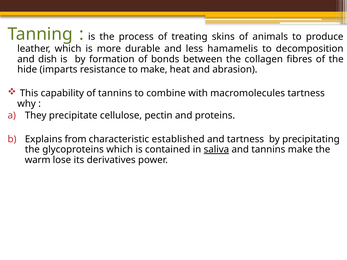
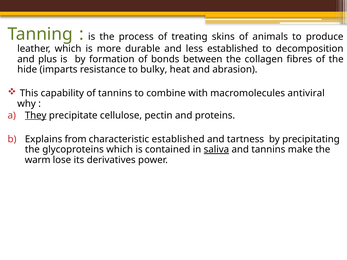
less hamamelis: hamamelis -> established (233, 49)
dish: dish -> plus (48, 59)
to make: make -> bulky (154, 70)
macromolecules tartness: tartness -> antiviral (306, 93)
They underline: none -> present (36, 116)
